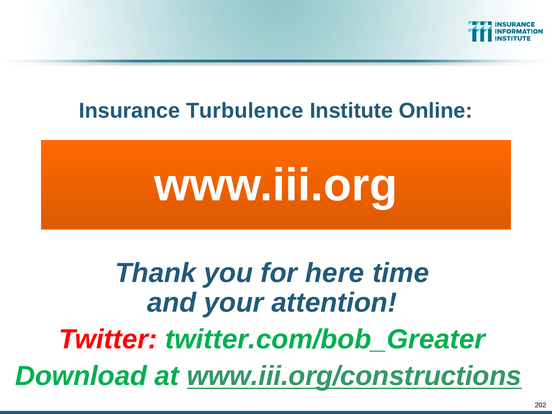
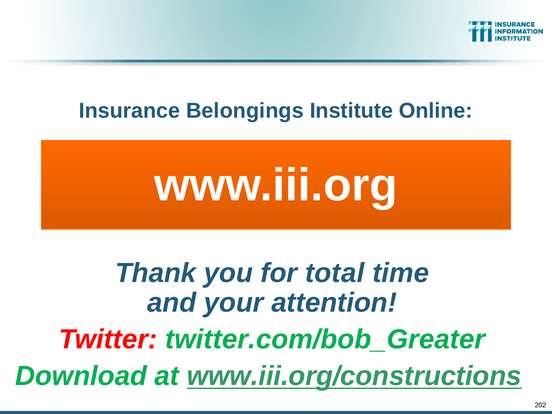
Turbulence: Turbulence -> Belongings (245, 111)
here: here -> total (335, 273)
